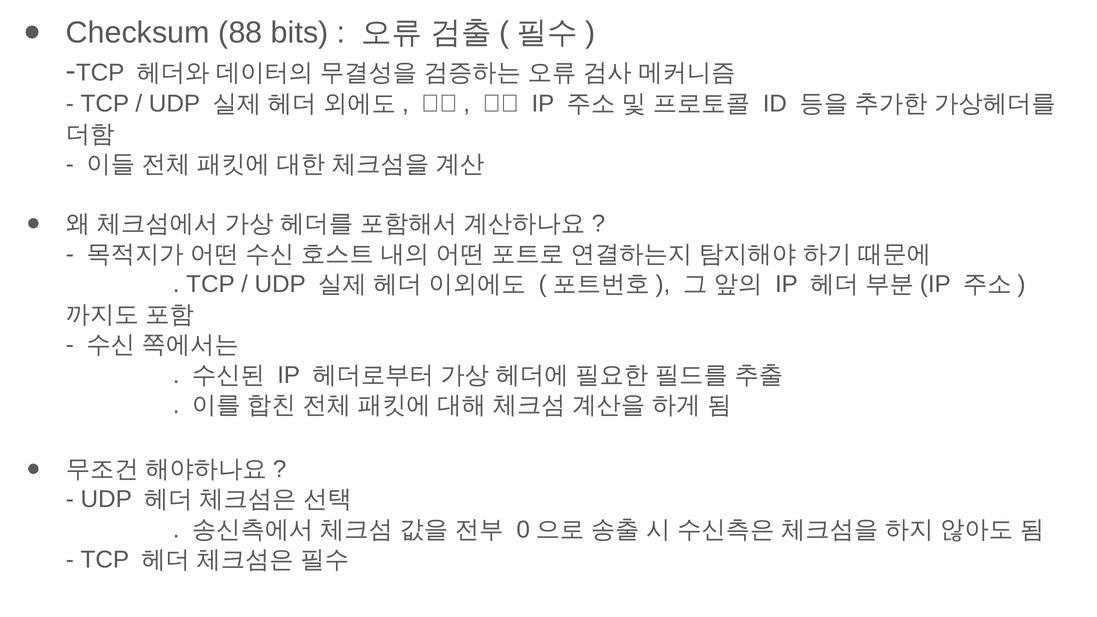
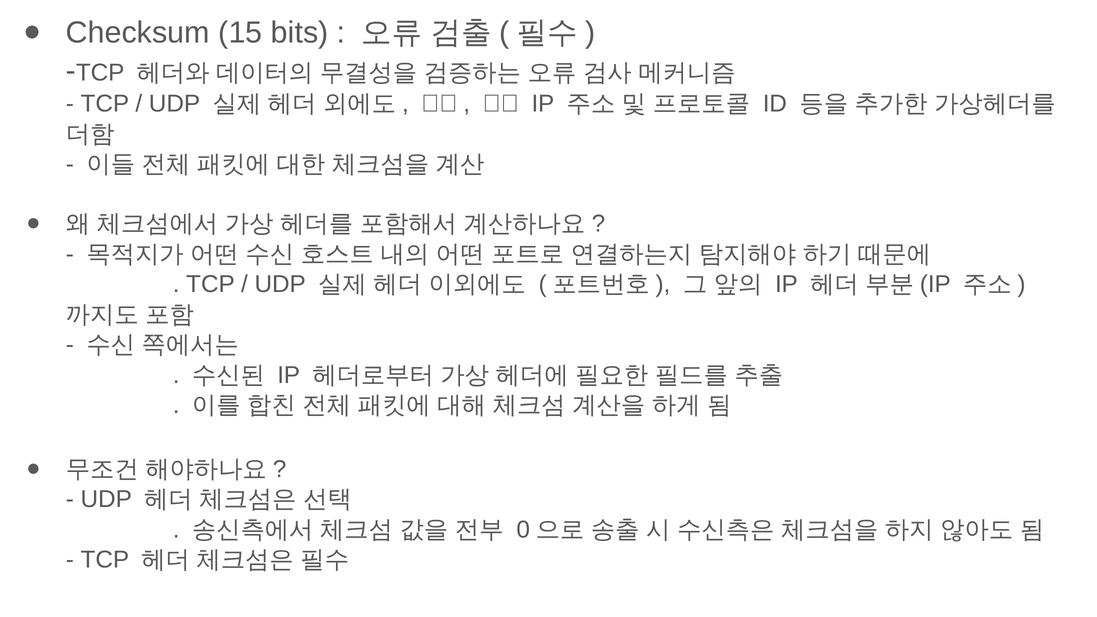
88: 88 -> 15 (240, 33)
